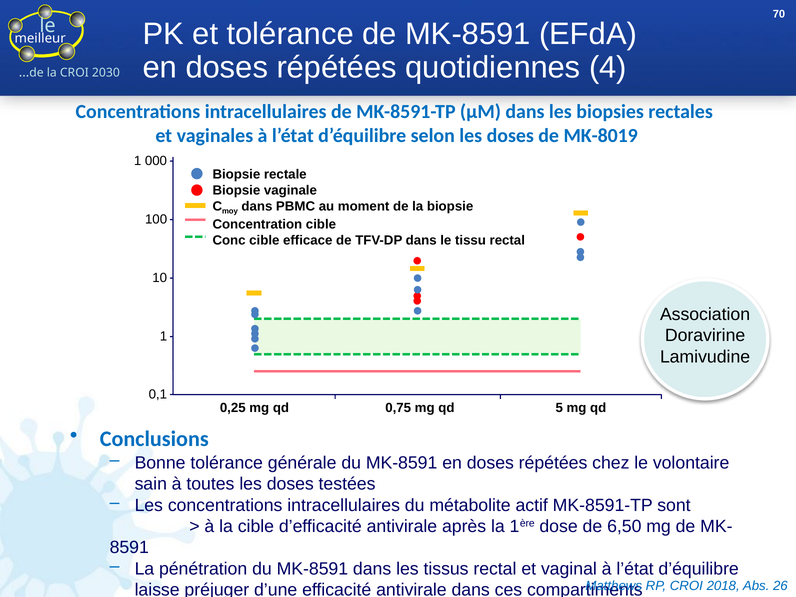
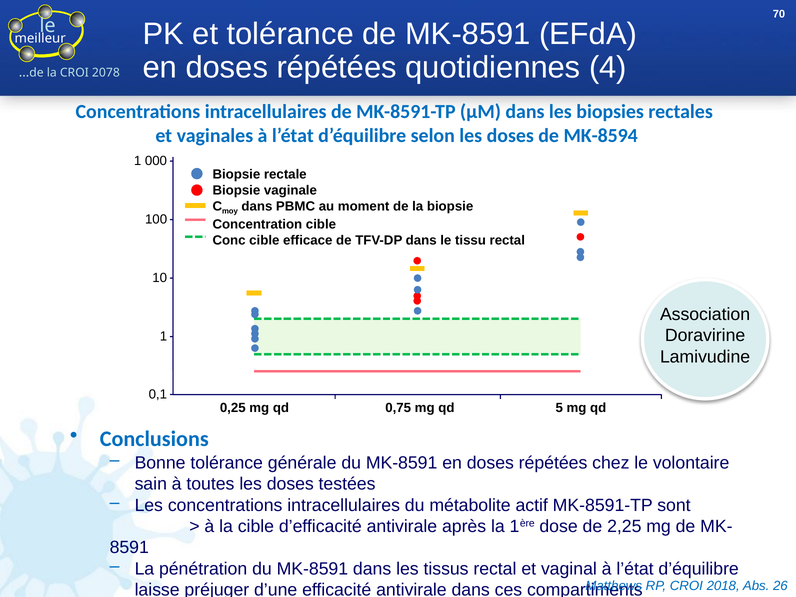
2030: 2030 -> 2078 (106, 73)
MK-8019: MK-8019 -> MK-8594 (601, 136)
6,50: 6,50 -> 2,25 (624, 526)
